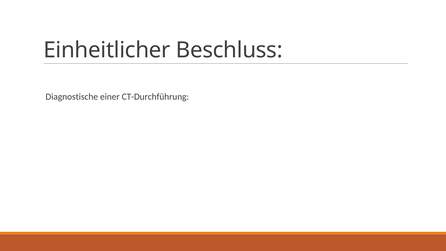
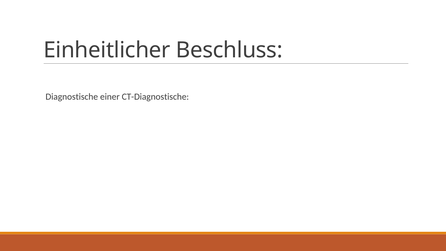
CT-Durchführung: CT-Durchführung -> CT-Diagnostische (155, 97)
